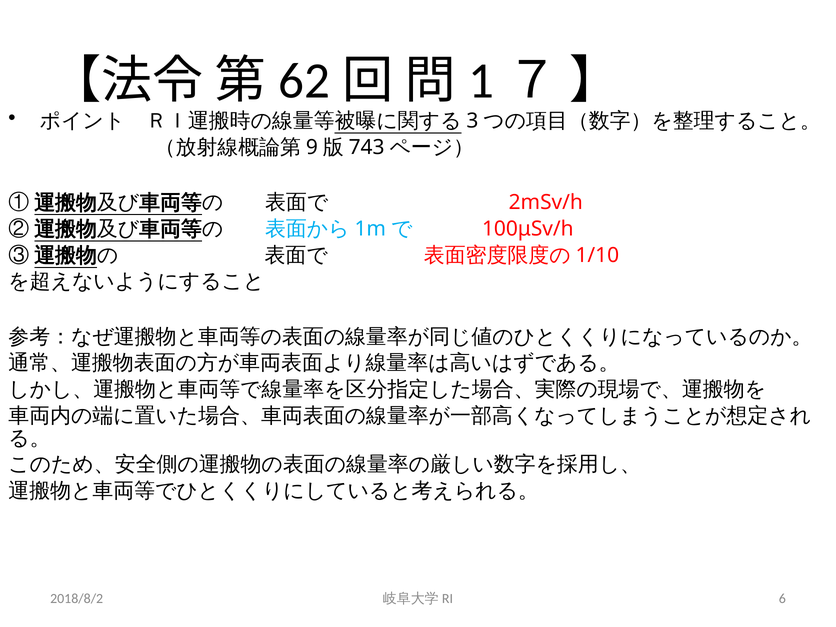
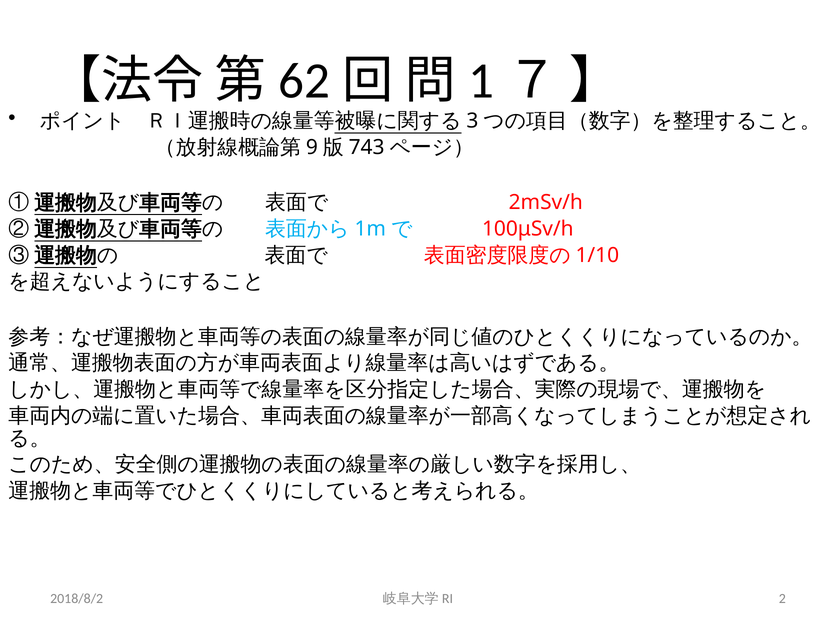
6: 6 -> 2 (782, 599)
